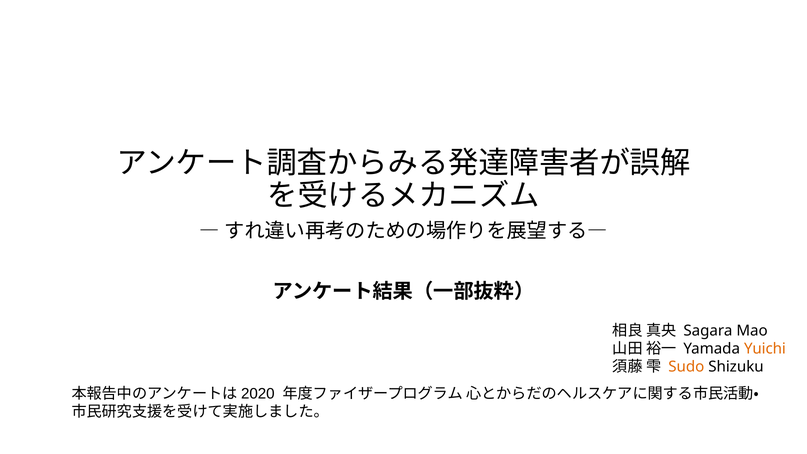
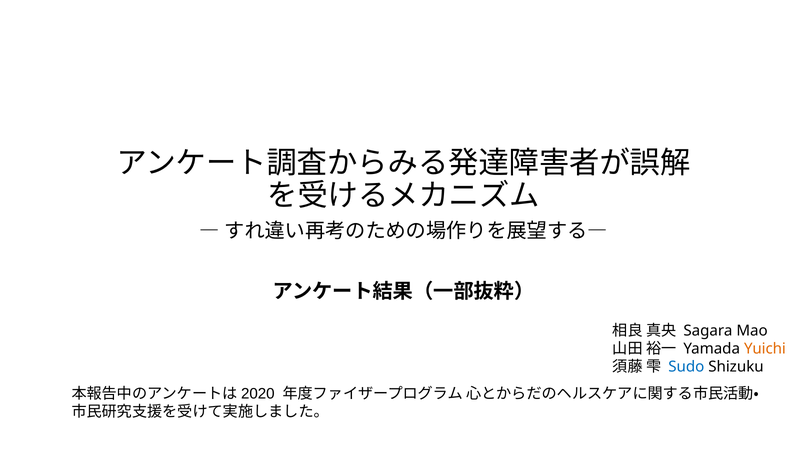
Sudo colour: orange -> blue (686, 367)
